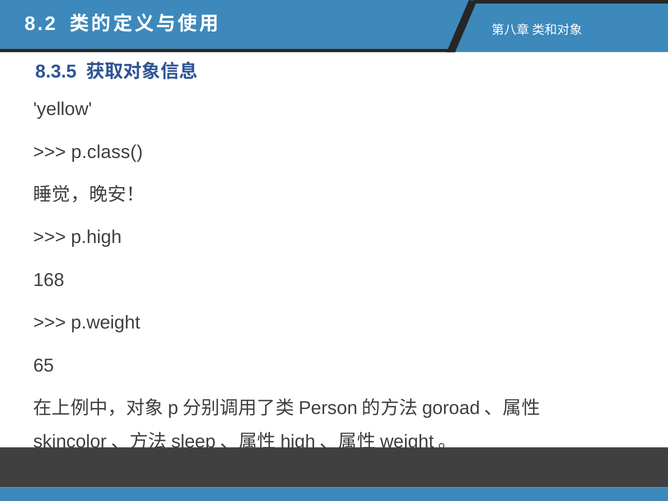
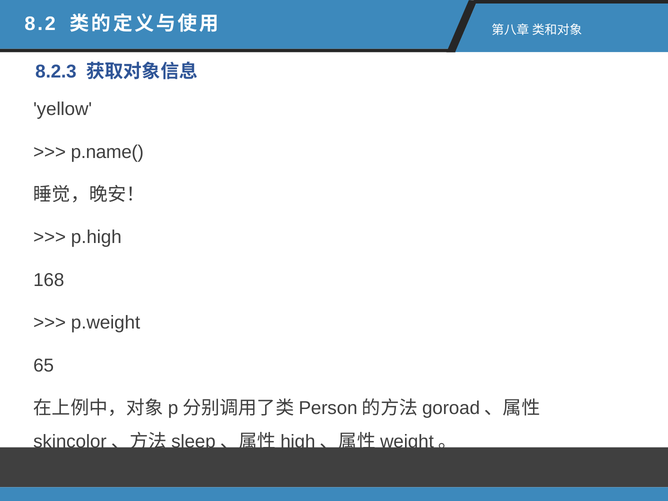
8.3.5: 8.3.5 -> 8.2.3 (56, 72)
p.class(: p.class( -> p.name( (107, 152)
